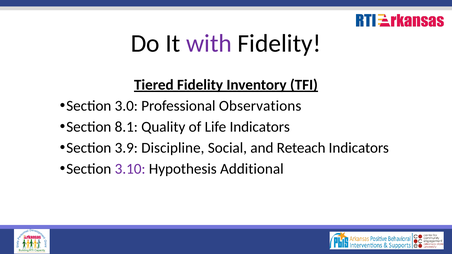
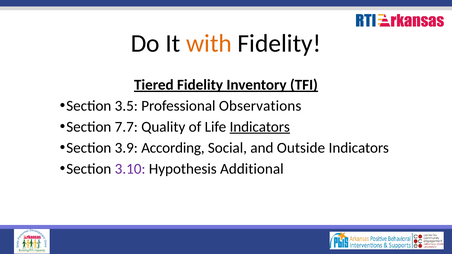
with colour: purple -> orange (209, 43)
3.0: 3.0 -> 3.5 (126, 106)
8.1: 8.1 -> 7.7 (126, 127)
Indicators underline: none -> present (260, 127)
Discipline: Discipline -> According (173, 148)
Reteach: Reteach -> Outside (301, 148)
